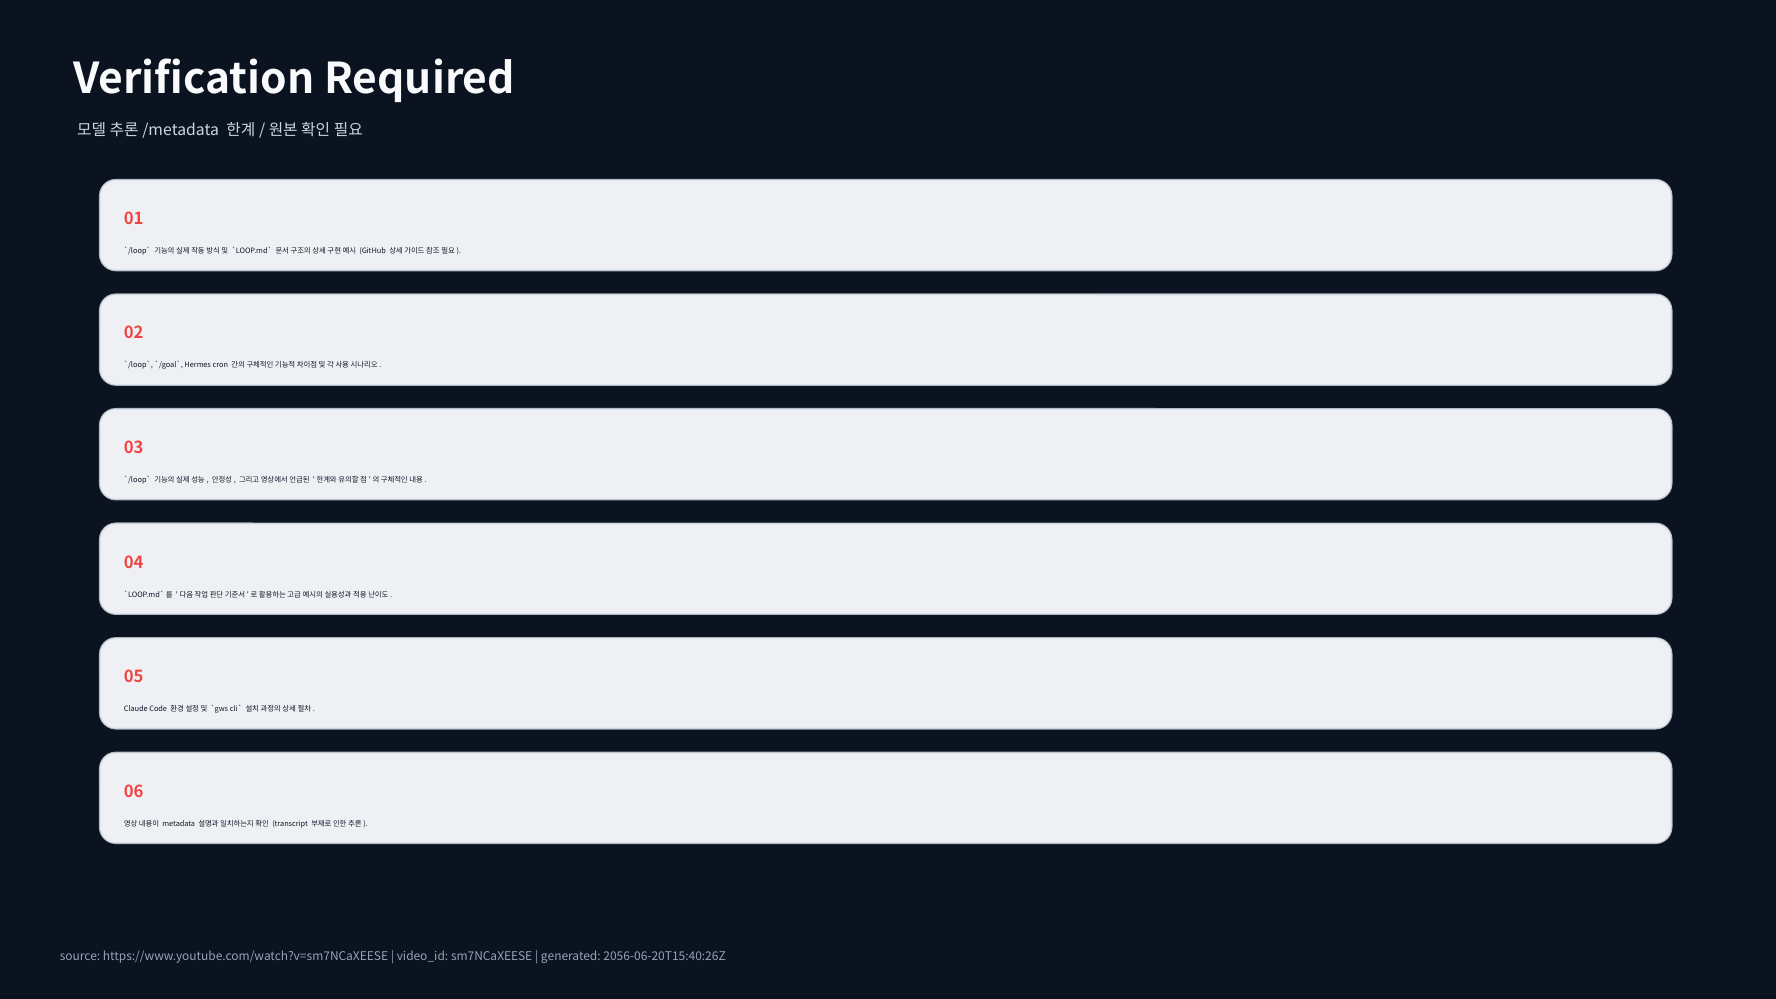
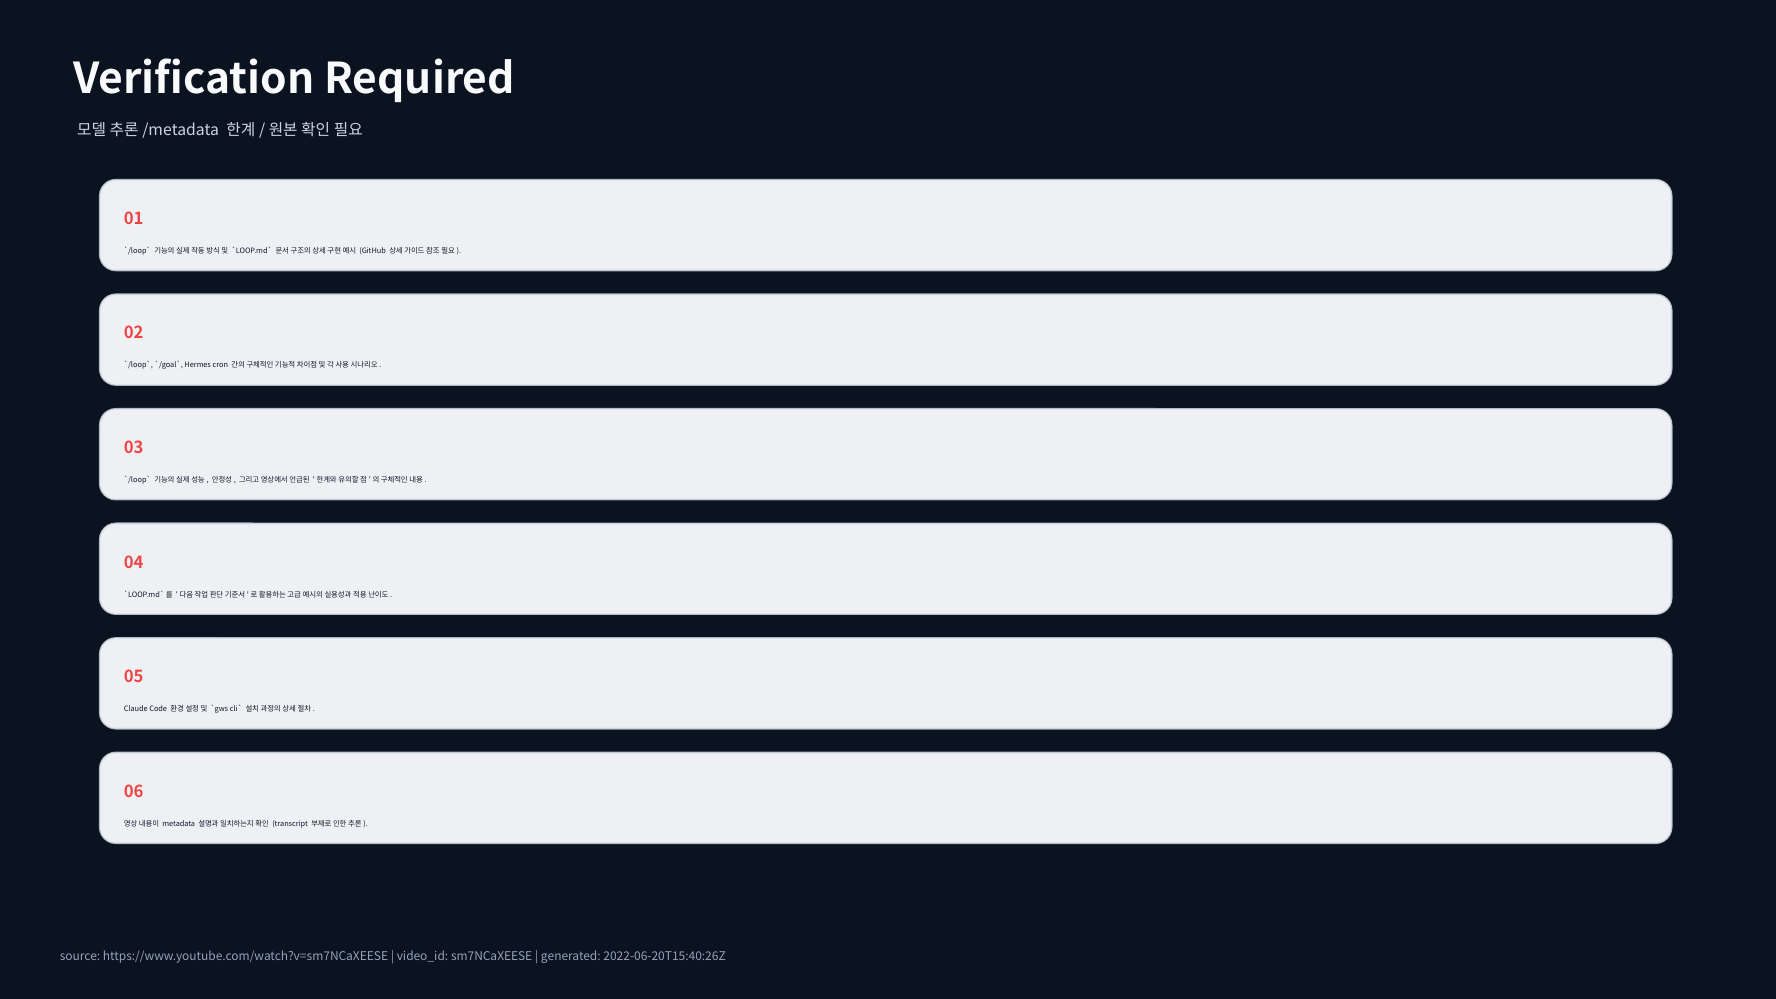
2056-06-20T15:40:26Z: 2056-06-20T15:40:26Z -> 2022-06-20T15:40:26Z (665, 957)
